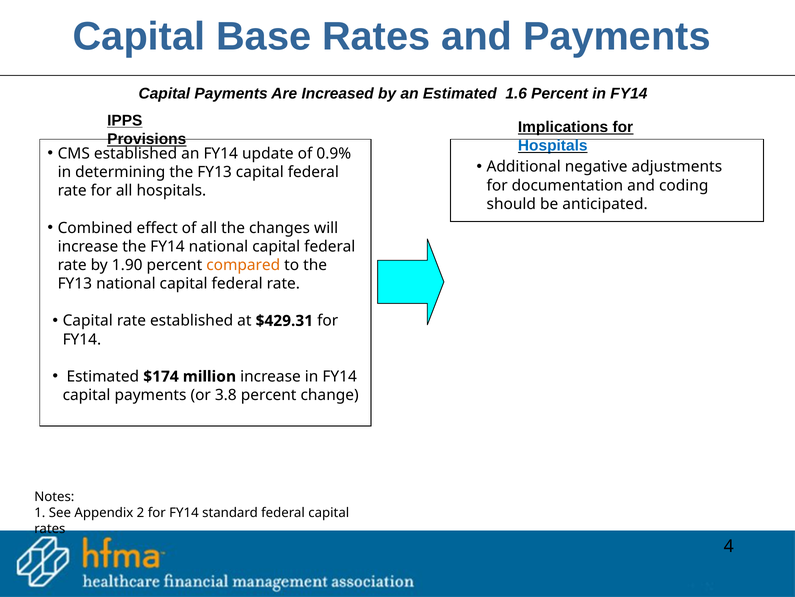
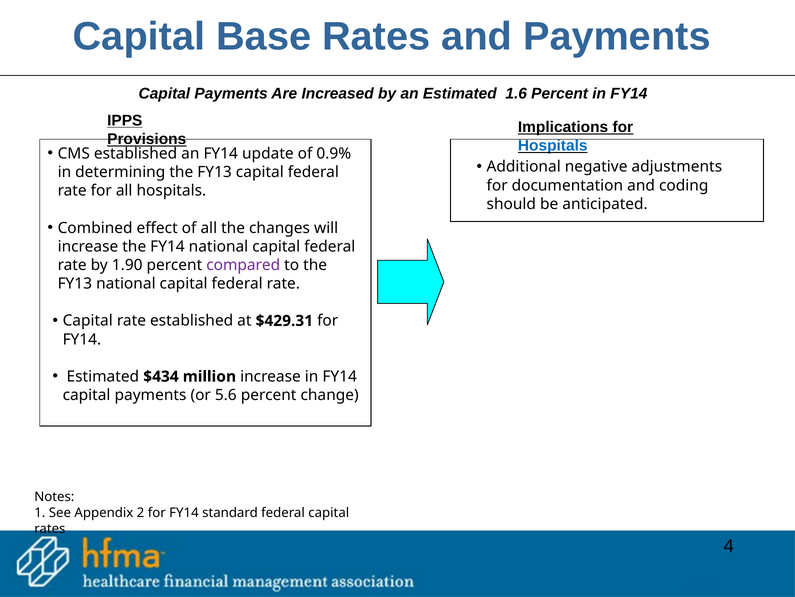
compared colour: orange -> purple (243, 265)
$174: $174 -> $434 (161, 376)
3.8: 3.8 -> 5.6 (226, 395)
